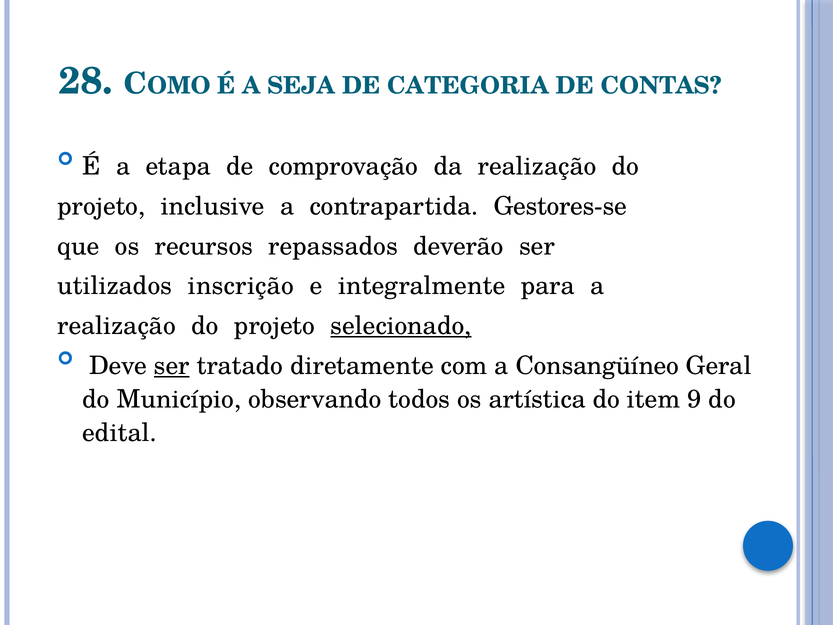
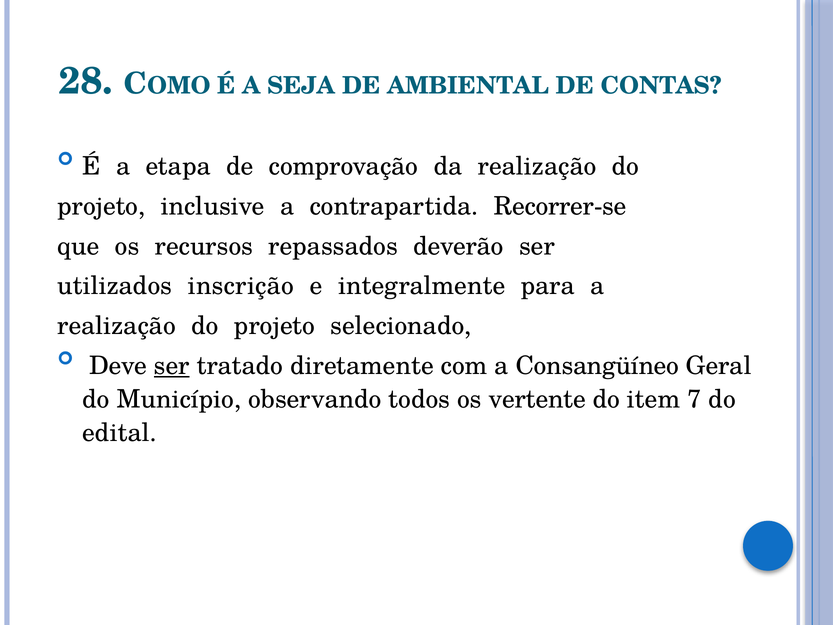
CATEGORIA: CATEGORIA -> AMBIENTAL (468, 86)
Gestores‐se: Gestores‐se -> Recorrer‐se (560, 206)
selecionado underline: present -> none (401, 326)
artística: artística -> vertente (537, 399)
9: 9 -> 7 (694, 399)
